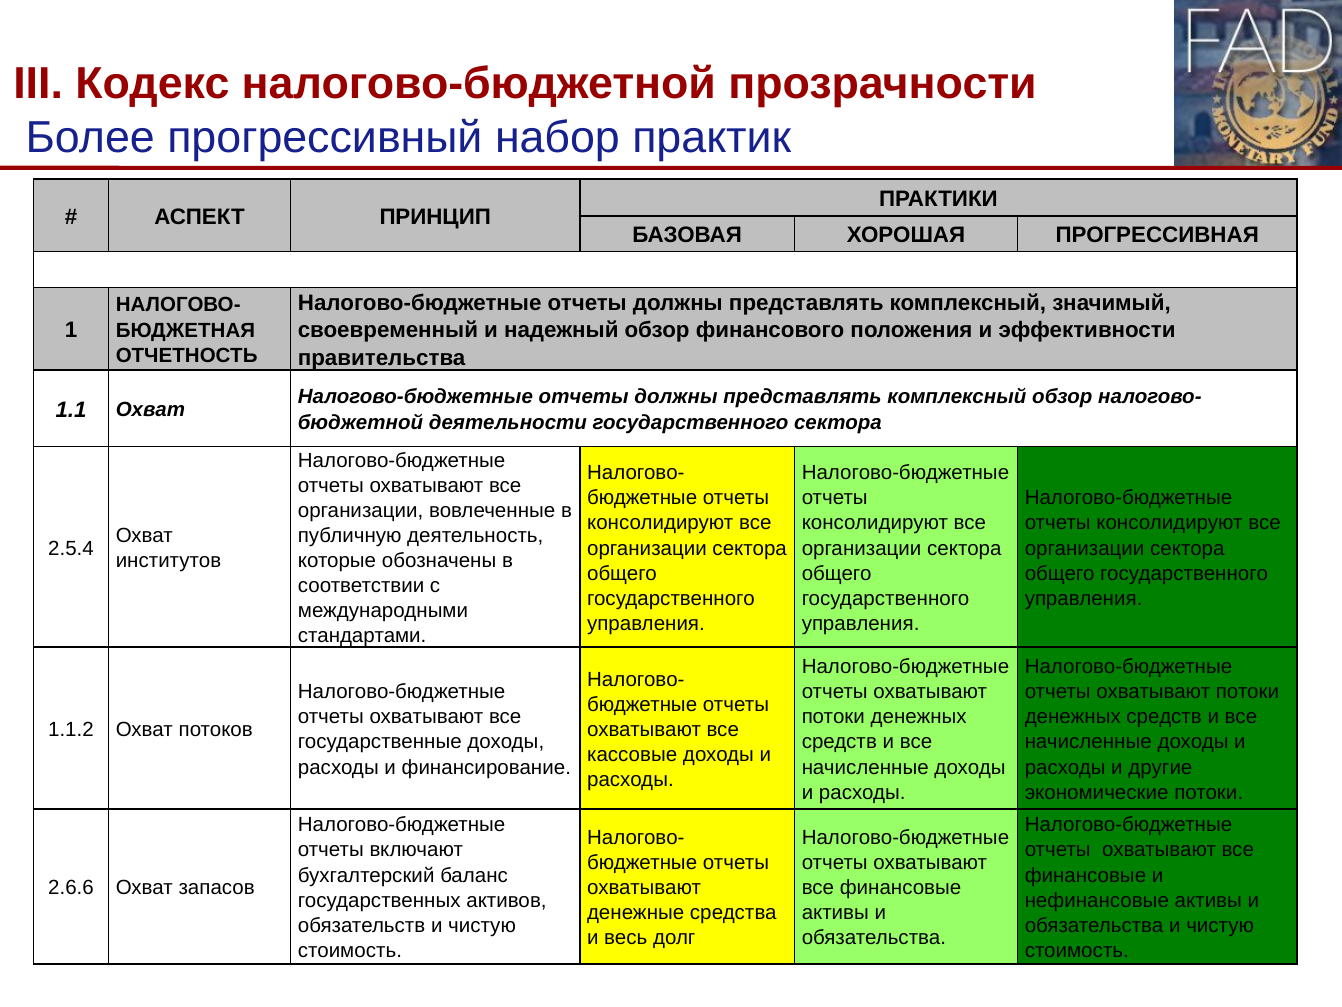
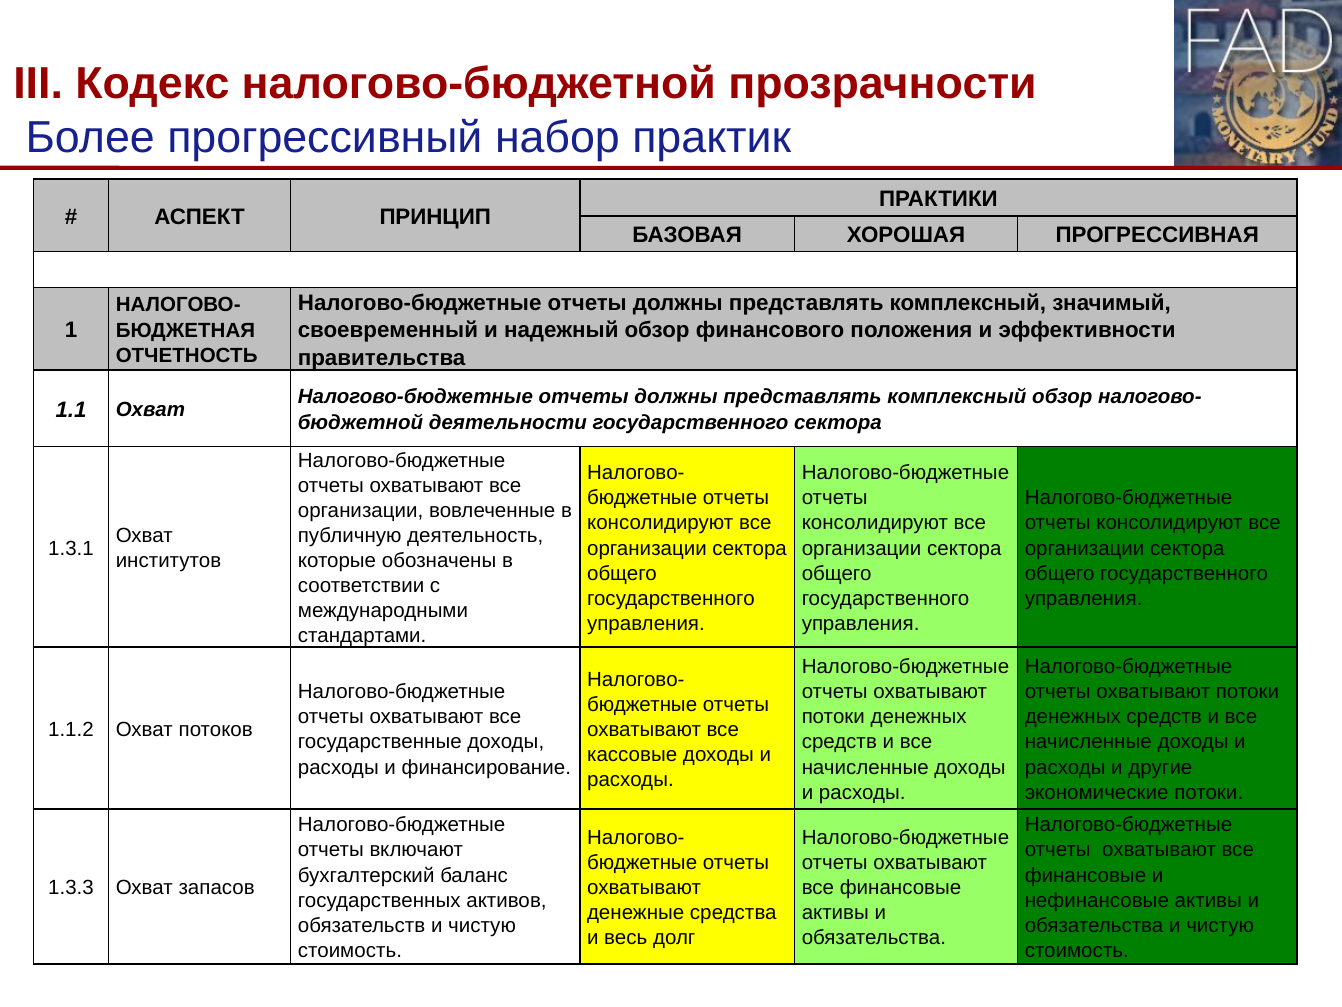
2.5.4: 2.5.4 -> 1.3.1 (71, 548)
2.6.6: 2.6.6 -> 1.3.3 (71, 887)
